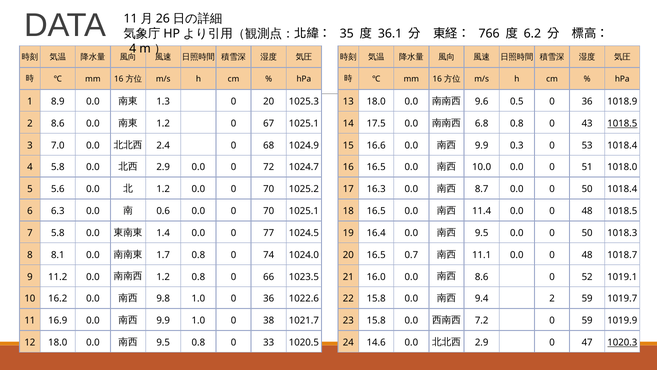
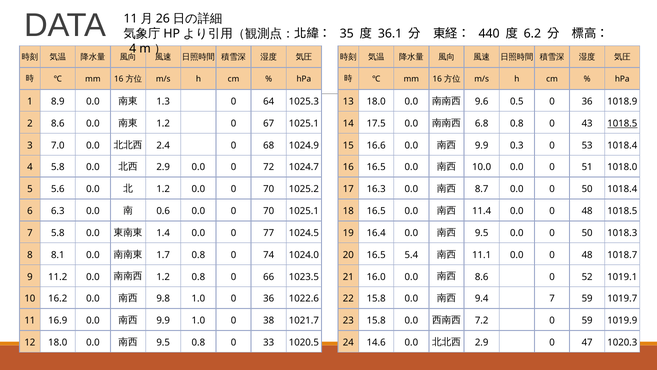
766: 766 -> 440 (489, 34)
0 20: 20 -> 64 (269, 101)
0.7: 0.7 -> 5.4 (411, 255)
9.4 2: 2 -> 7 (552, 298)
1020.3 underline: present -> none (622, 342)
